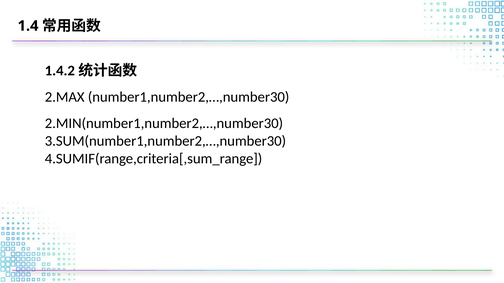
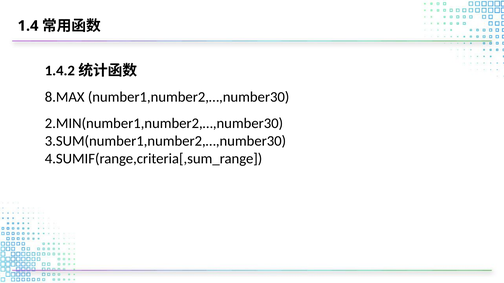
2.MAX: 2.MAX -> 8.MAX (65, 97)
